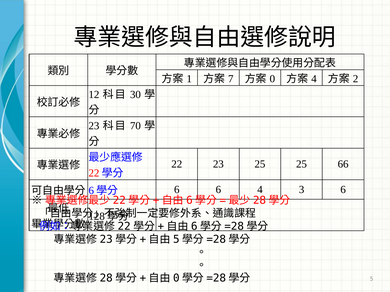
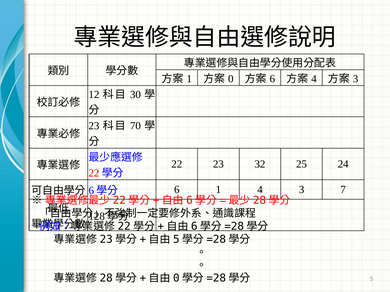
7: 7 -> 0 (231, 79)
0: 0 -> 6 (272, 79)
2: 2 -> 3 (356, 79)
23 25: 25 -> 32 (260, 164)
66: 66 -> 24 (343, 164)
6 6: 6 -> 1 (218, 190)
3 6: 6 -> 7 (343, 190)
